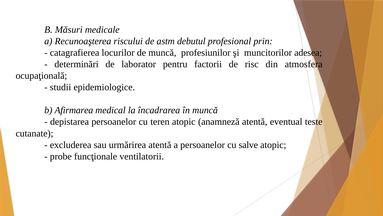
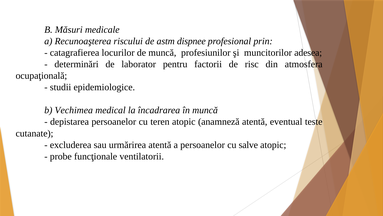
debutul: debutul -> dispnee (191, 41)
Afirmarea: Afirmarea -> Vechimea (74, 110)
